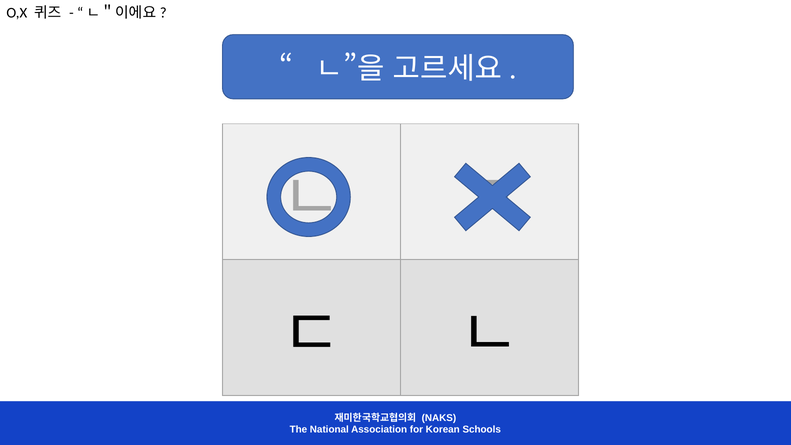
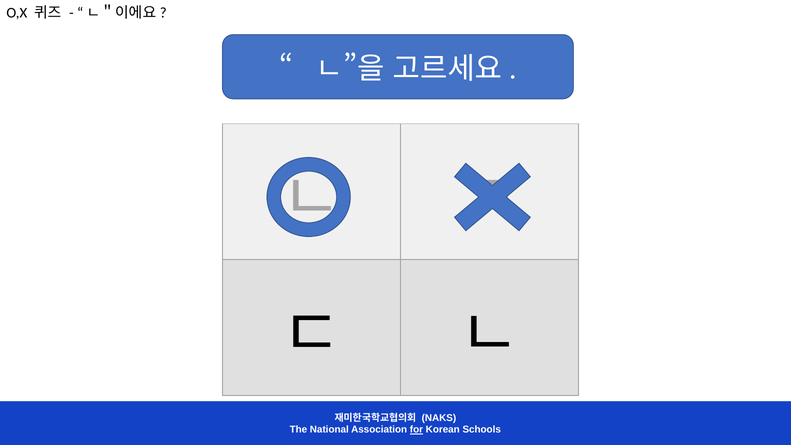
for underline: none -> present (416, 430)
